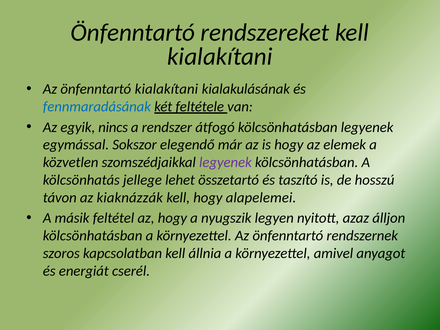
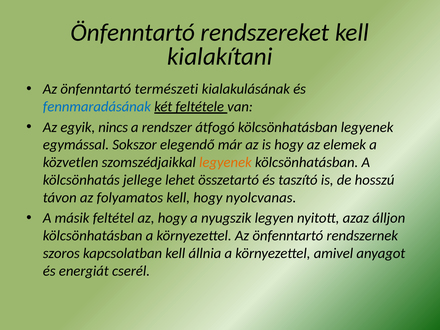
önfenntartó kialakítani: kialakítani -> természeti (166, 89)
legyenek colour: purple -> orange (225, 162)
kiaknázzák: kiaknázzák -> folyamatos (130, 198)
alapelemei: alapelemei -> nyolcvanas (261, 198)
